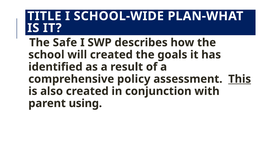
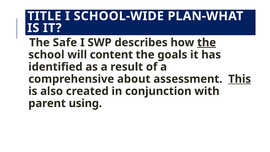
the underline: none -> present (207, 43)
will created: created -> content (111, 55)
policy: policy -> about (134, 79)
